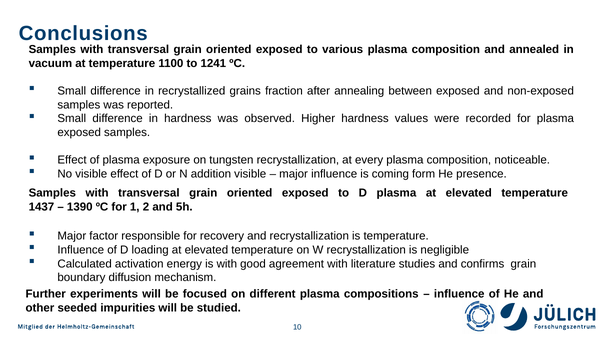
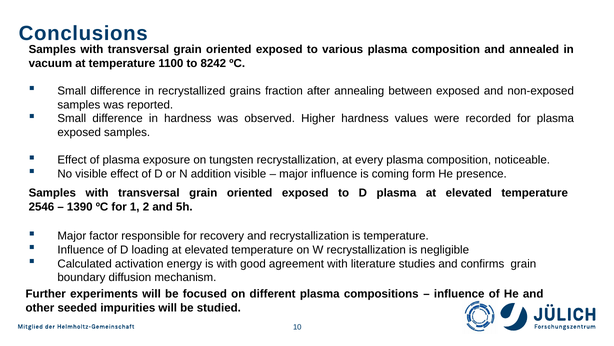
1241: 1241 -> 8242 (213, 63)
1437: 1437 -> 2546 (41, 207)
